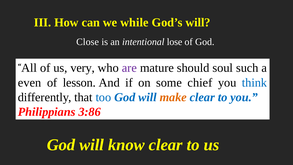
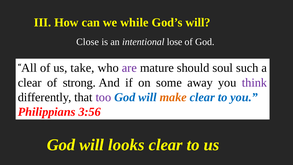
very: very -> take (83, 68)
even: even -> clear (30, 82)
lesson: lesson -> strong (79, 82)
chief: chief -> away (200, 82)
think colour: blue -> purple (255, 82)
too colour: blue -> purple (103, 97)
3:86: 3:86 -> 3:56 (90, 112)
know: know -> looks (126, 145)
